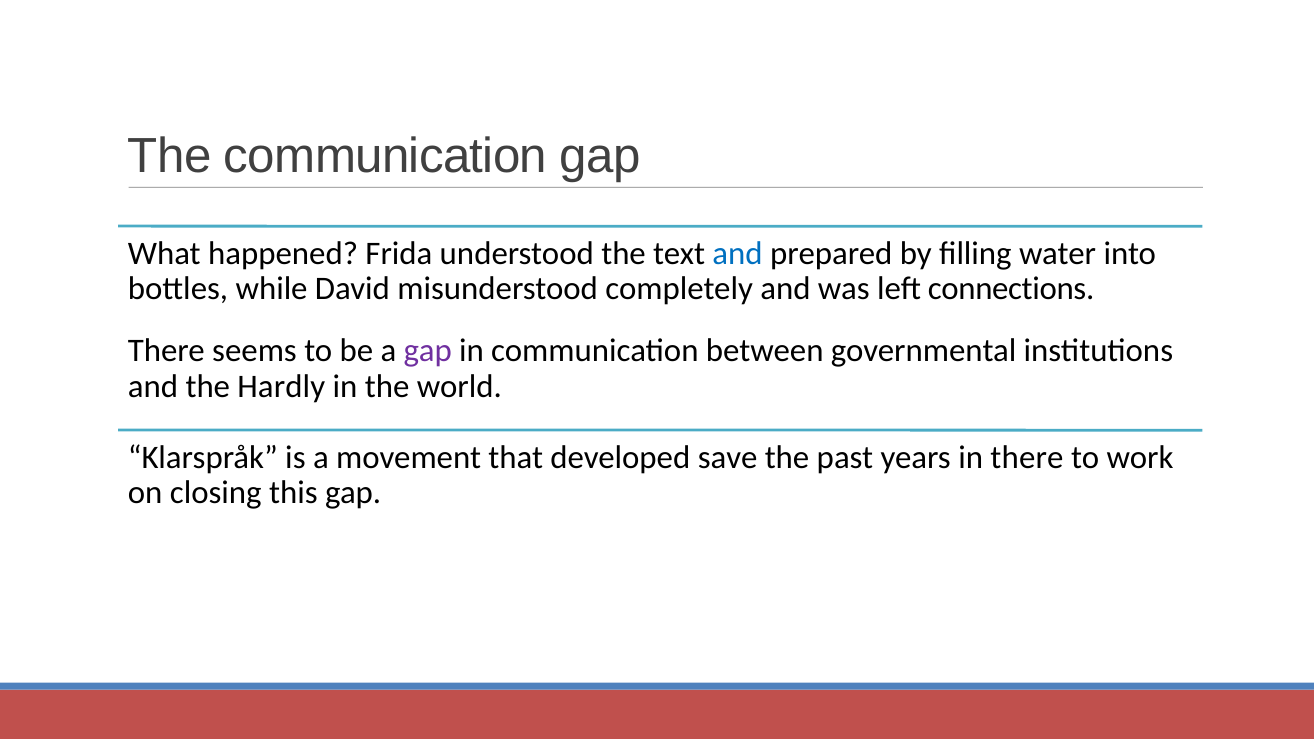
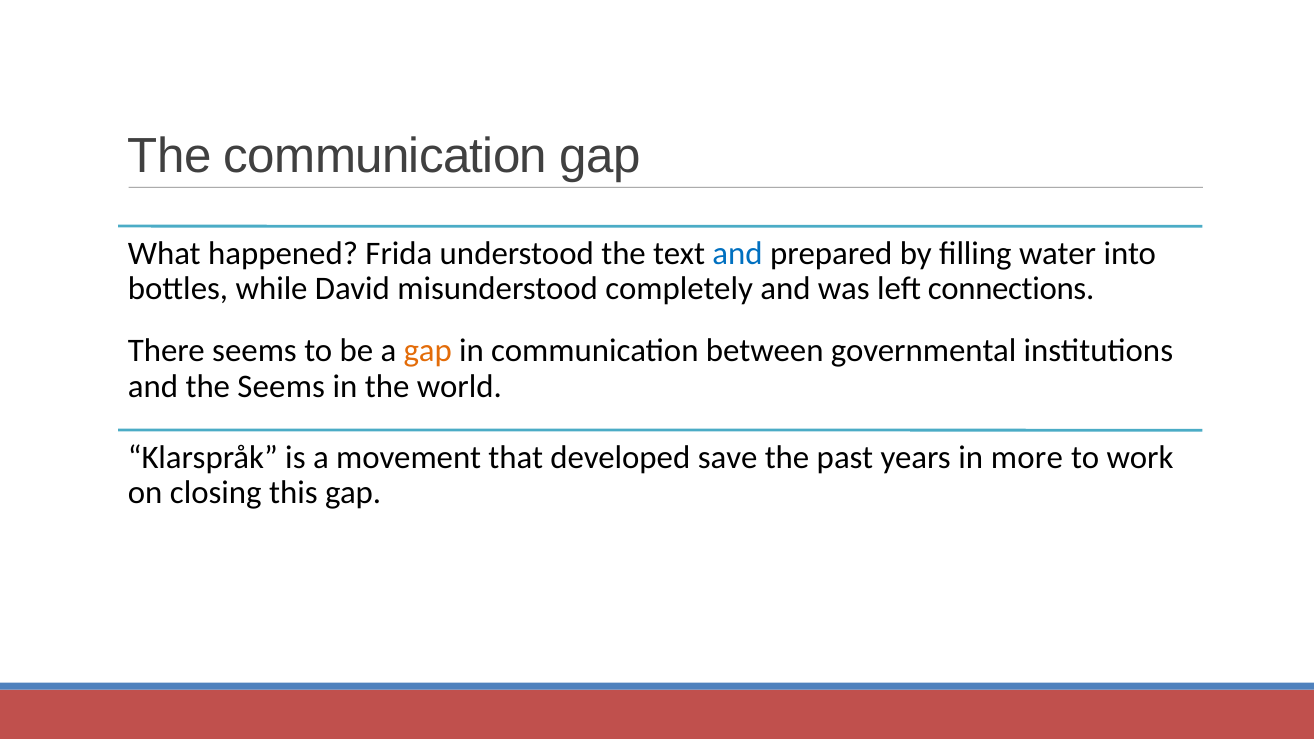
gap colour: purple -> orange (428, 351)
the Hardly: Hardly -> Seems (281, 387)
in there: there -> more (1027, 458)
